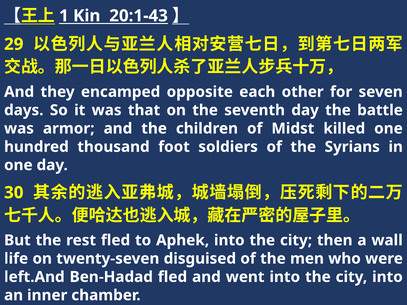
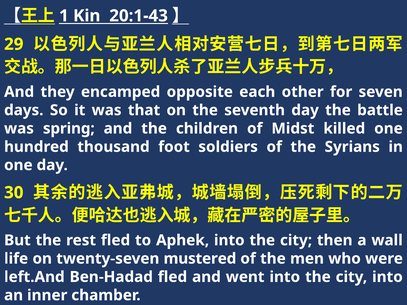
armor: armor -> spring (69, 129)
disguised: disguised -> mustered (200, 259)
